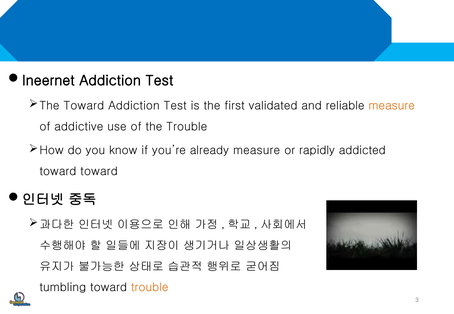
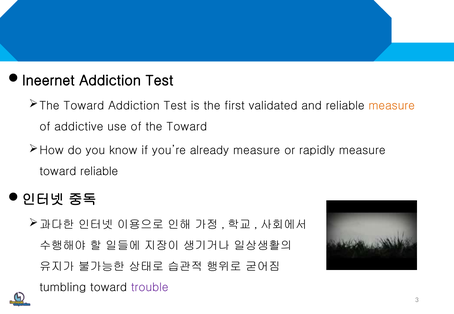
of the Trouble: Trouble -> Toward (187, 127)
rapidly addicted: addicted -> measure (362, 151)
toward toward: toward -> reliable (99, 172)
trouble colour: orange -> purple (150, 288)
